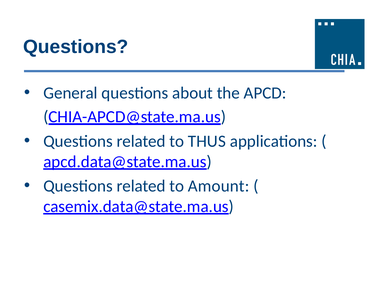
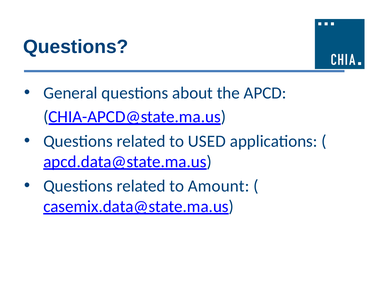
THUS: THUS -> USED (207, 141)
